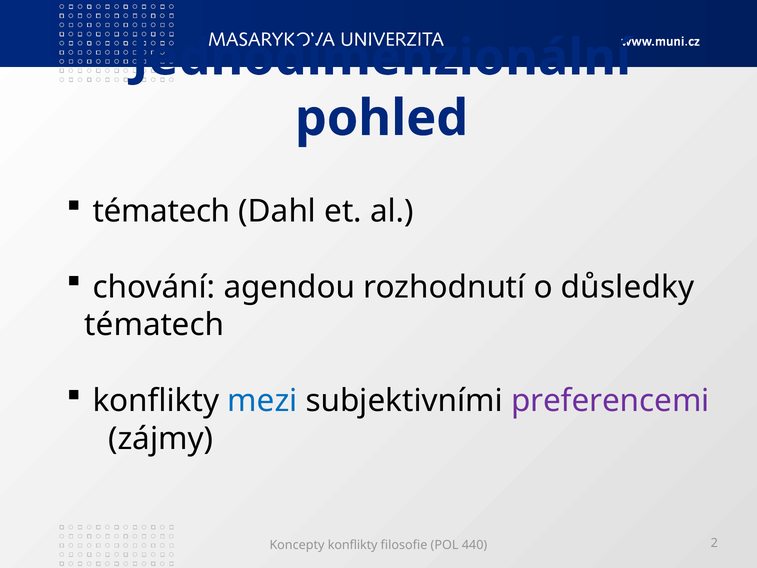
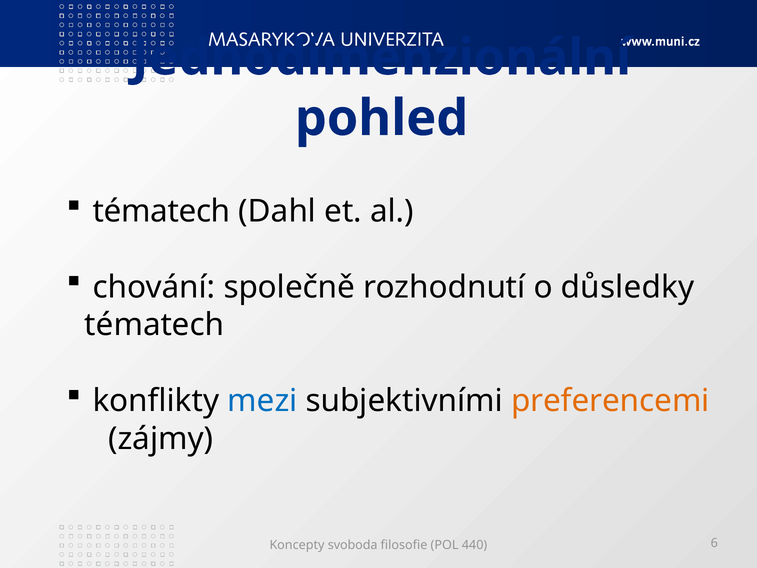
agendou: agendou -> společně (289, 287)
preferencemi colour: purple -> orange (610, 401)
Koncepty konflikty: konflikty -> svoboda (353, 545)
2: 2 -> 6 (714, 543)
